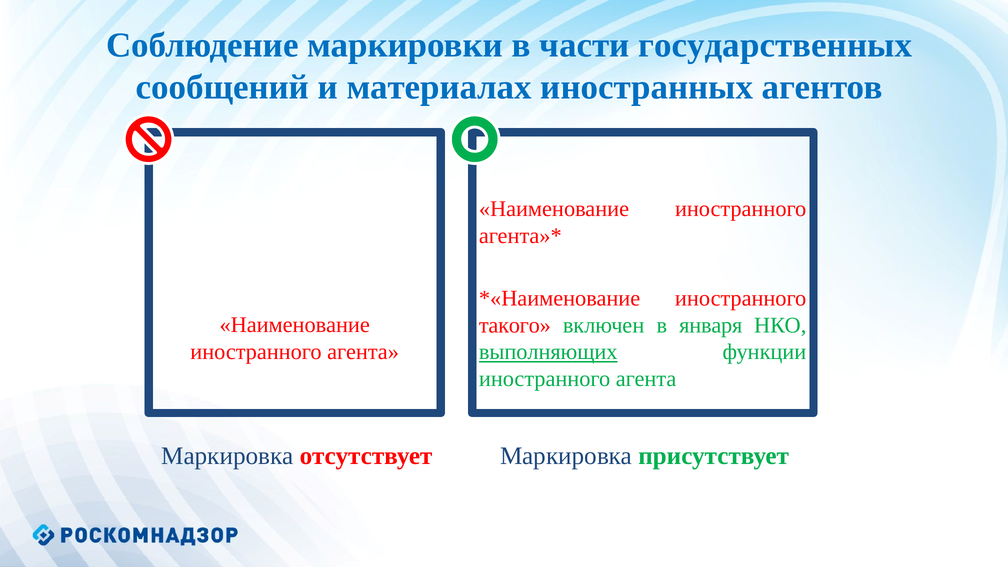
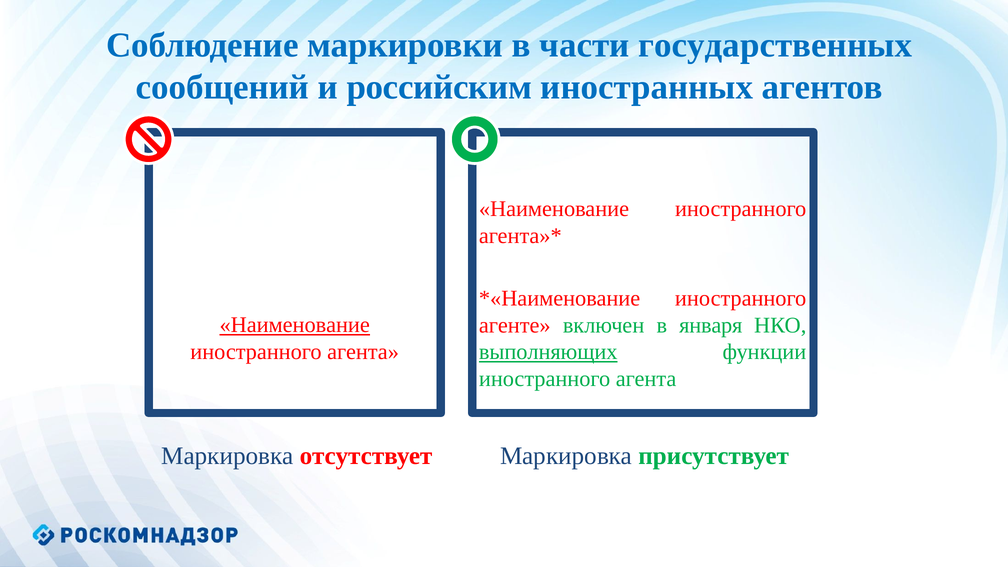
материалах: материалах -> российским (439, 87)
Наименование underline: none -> present (295, 325)
такого: такого -> агенте (515, 325)
